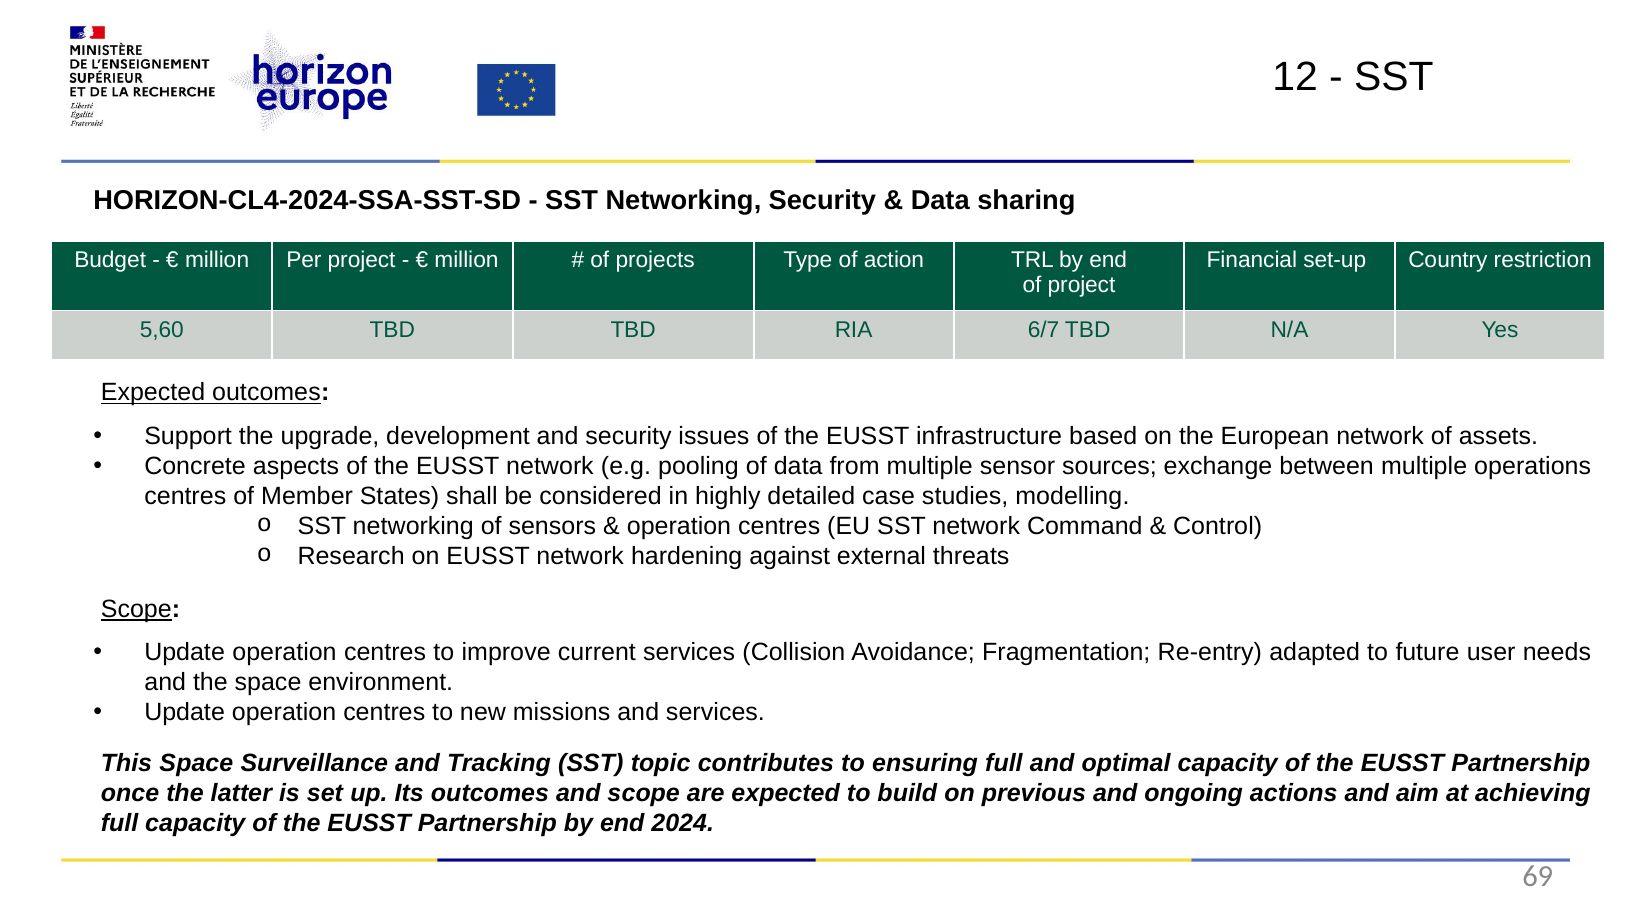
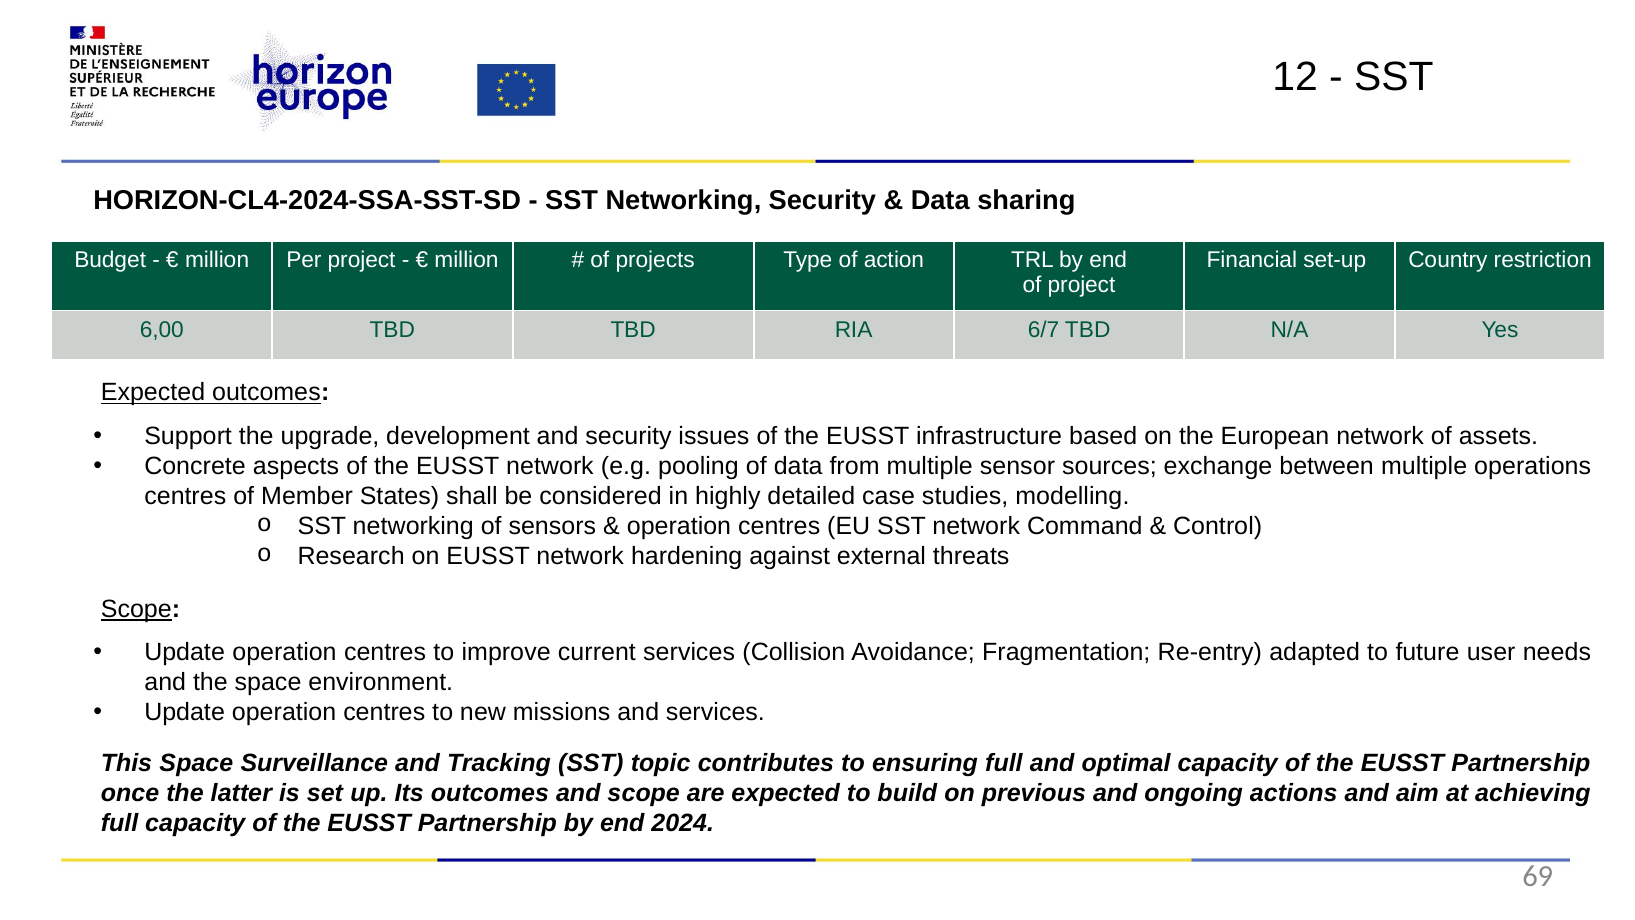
5,60: 5,60 -> 6,00 (162, 329)
